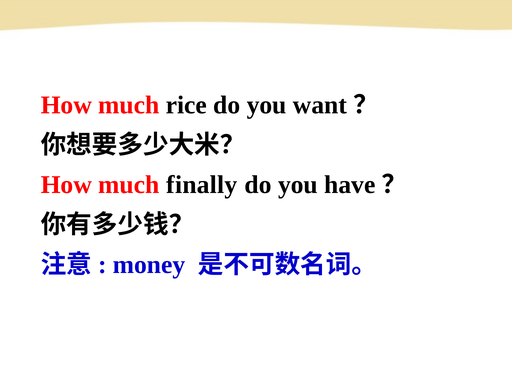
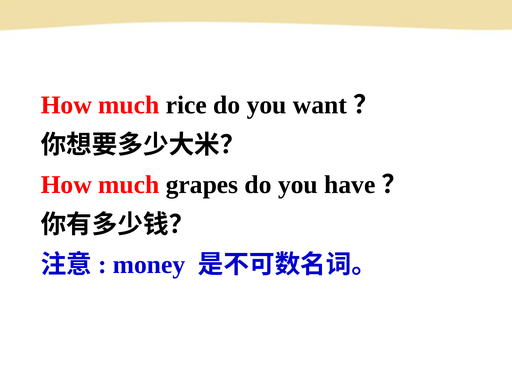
finally: finally -> grapes (202, 185)
